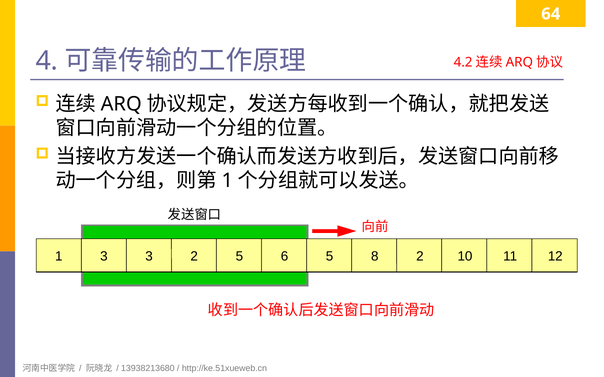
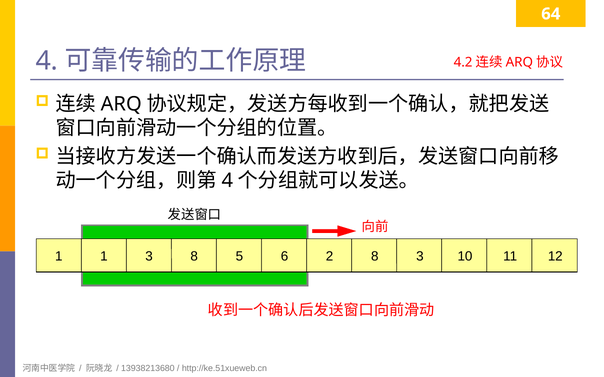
1: 1 -> 4 (227, 181)
1 3: 3 -> 1 (104, 257)
3 2: 2 -> 8 (194, 257)
6 5: 5 -> 2 (330, 257)
8 2: 2 -> 3 (420, 257)
